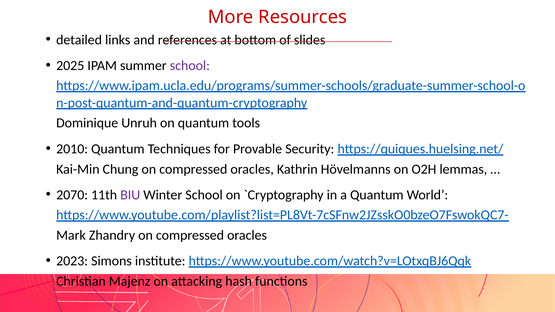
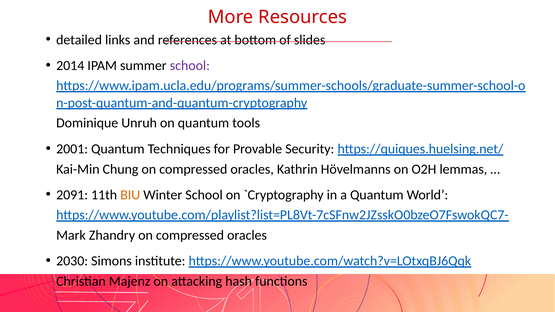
2025: 2025 -> 2014 (70, 66)
2010: 2010 -> 2001 (72, 149)
2070: 2070 -> 2091 (72, 195)
BIU colour: purple -> orange (130, 195)
2023: 2023 -> 2030 (72, 261)
